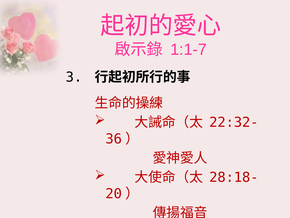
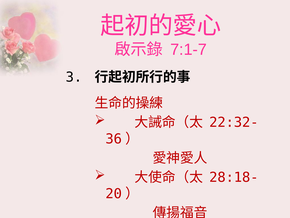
1:1-7: 1:1-7 -> 7:1-7 (189, 49)
